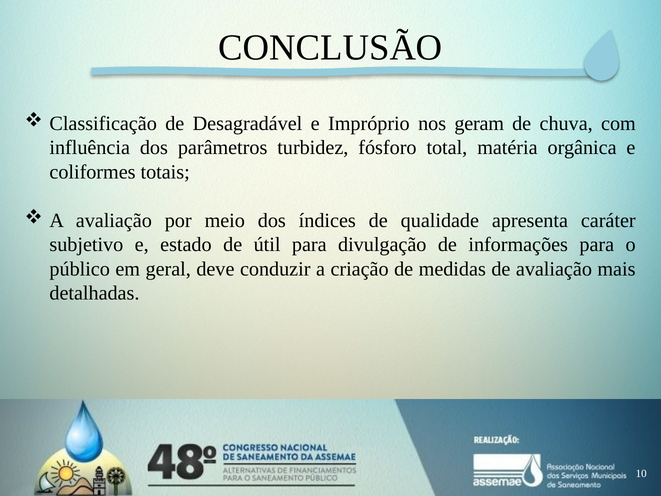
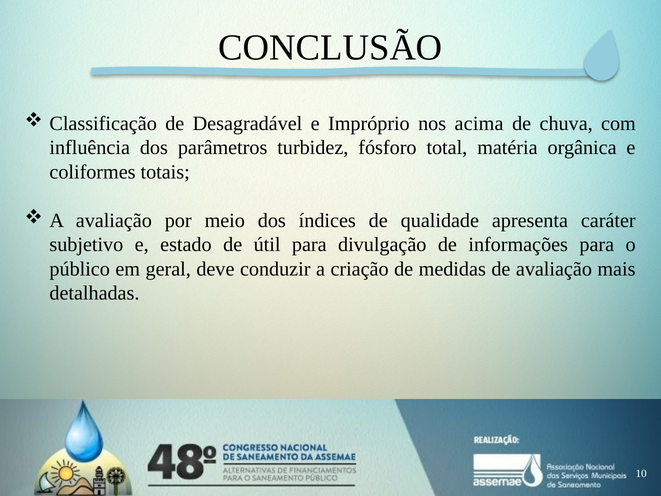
geram: geram -> acima (479, 123)
